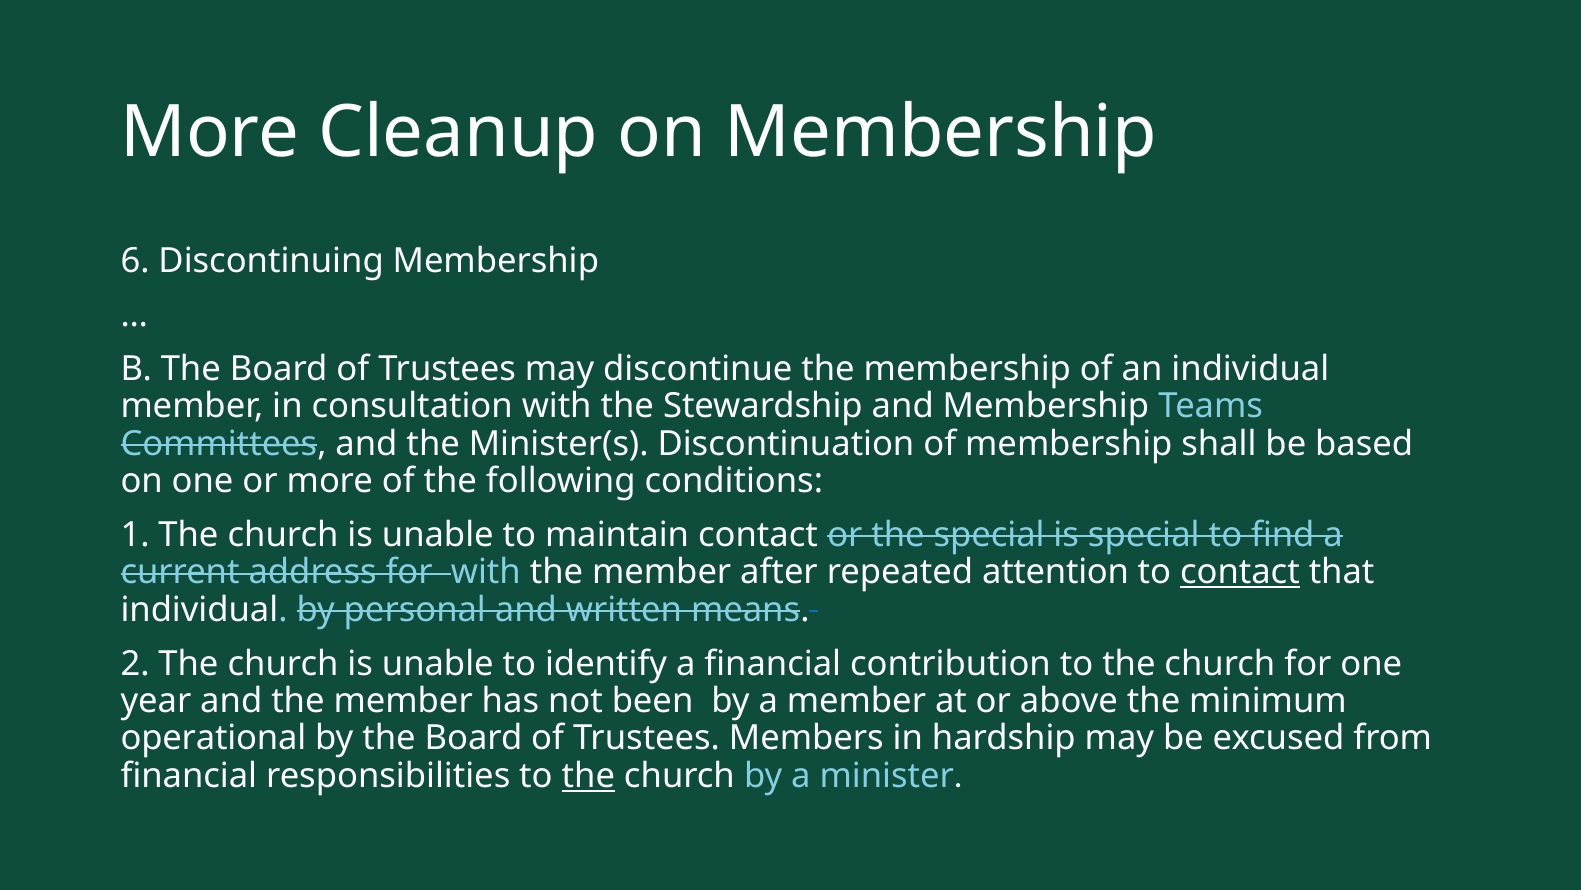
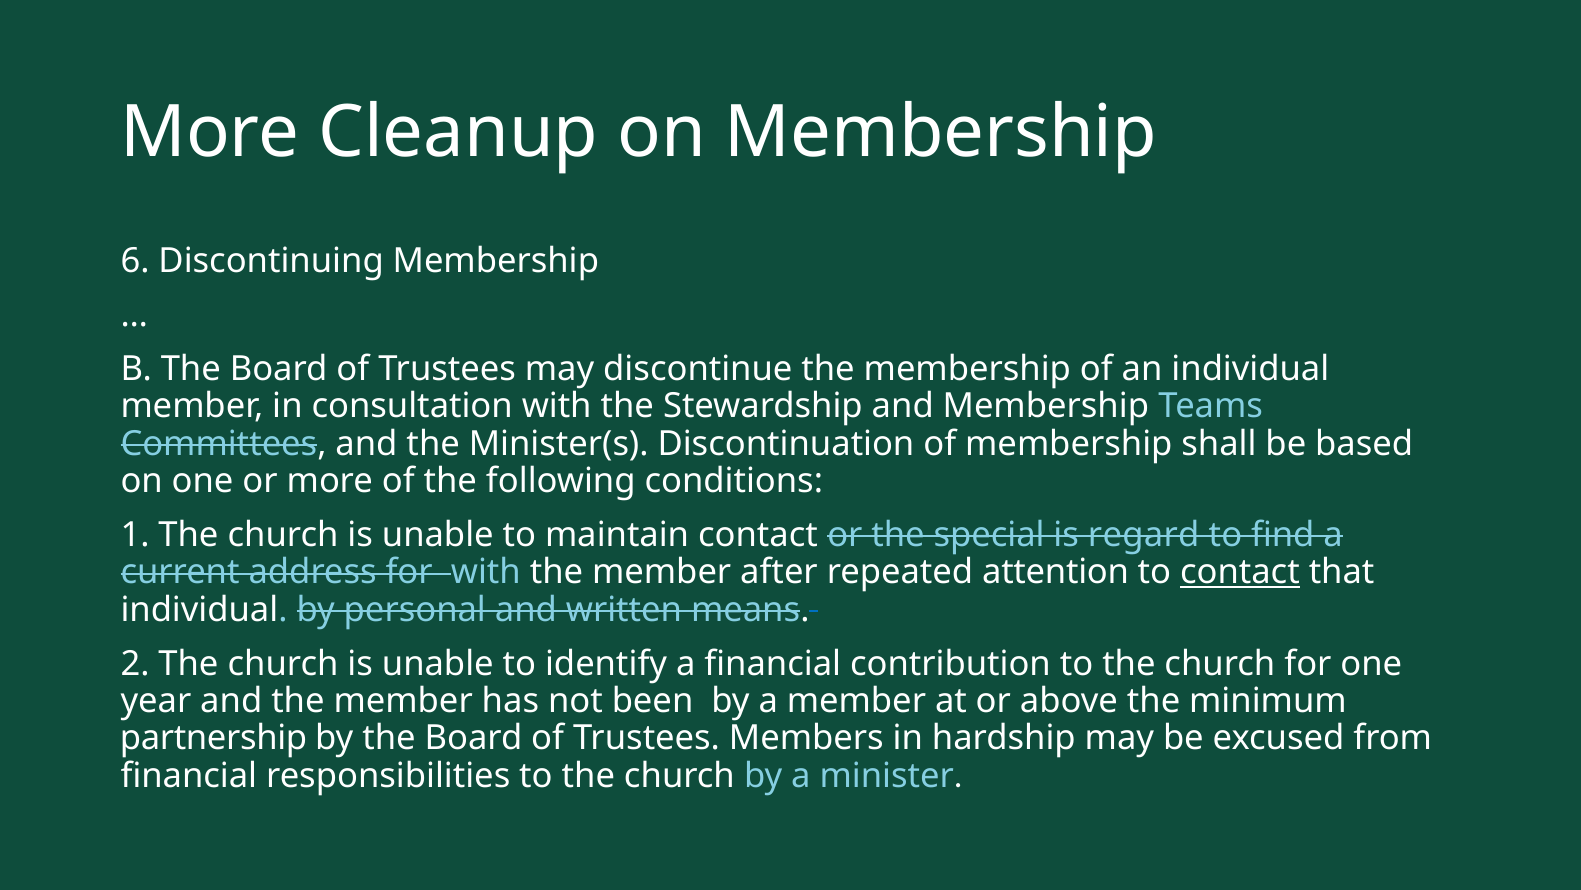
is special: special -> regard (1144, 535)
operational: operational -> partnership (214, 738)
the underline: present -> none (588, 775)
